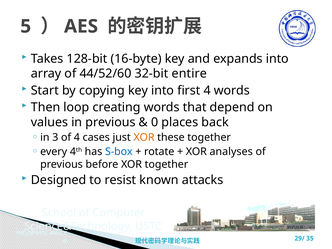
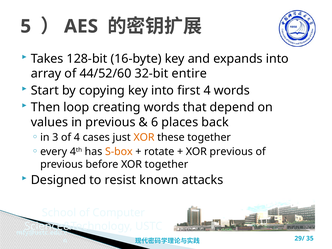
0: 0 -> 6 (155, 122)
S-box colour: blue -> orange (119, 152)
XOR analyses: analyses -> previous (231, 152)
